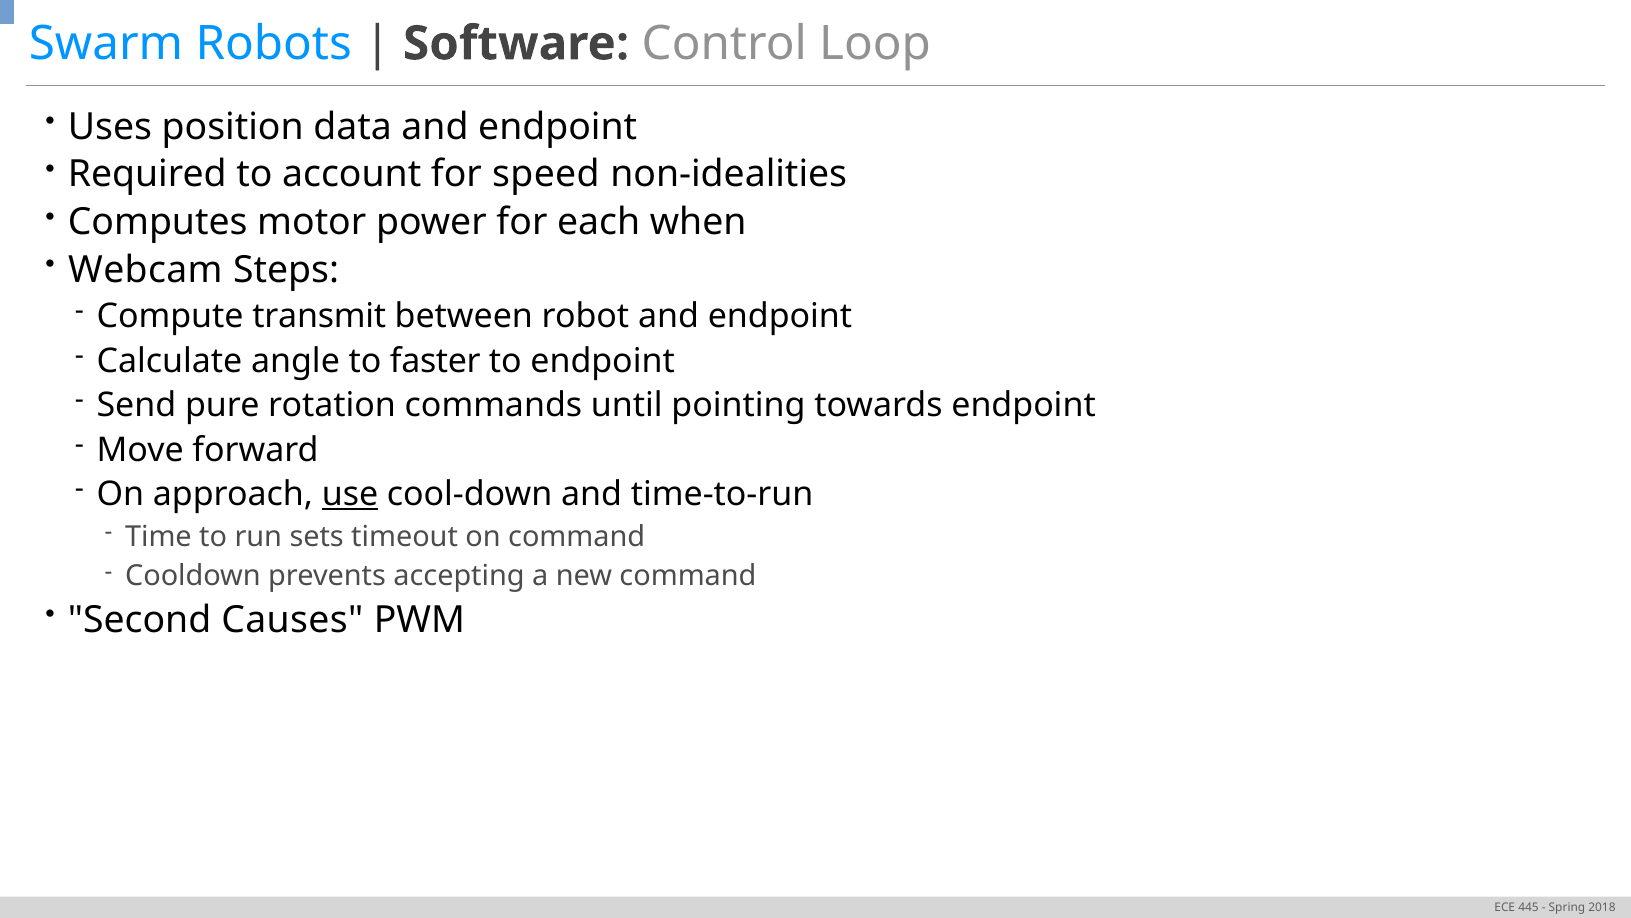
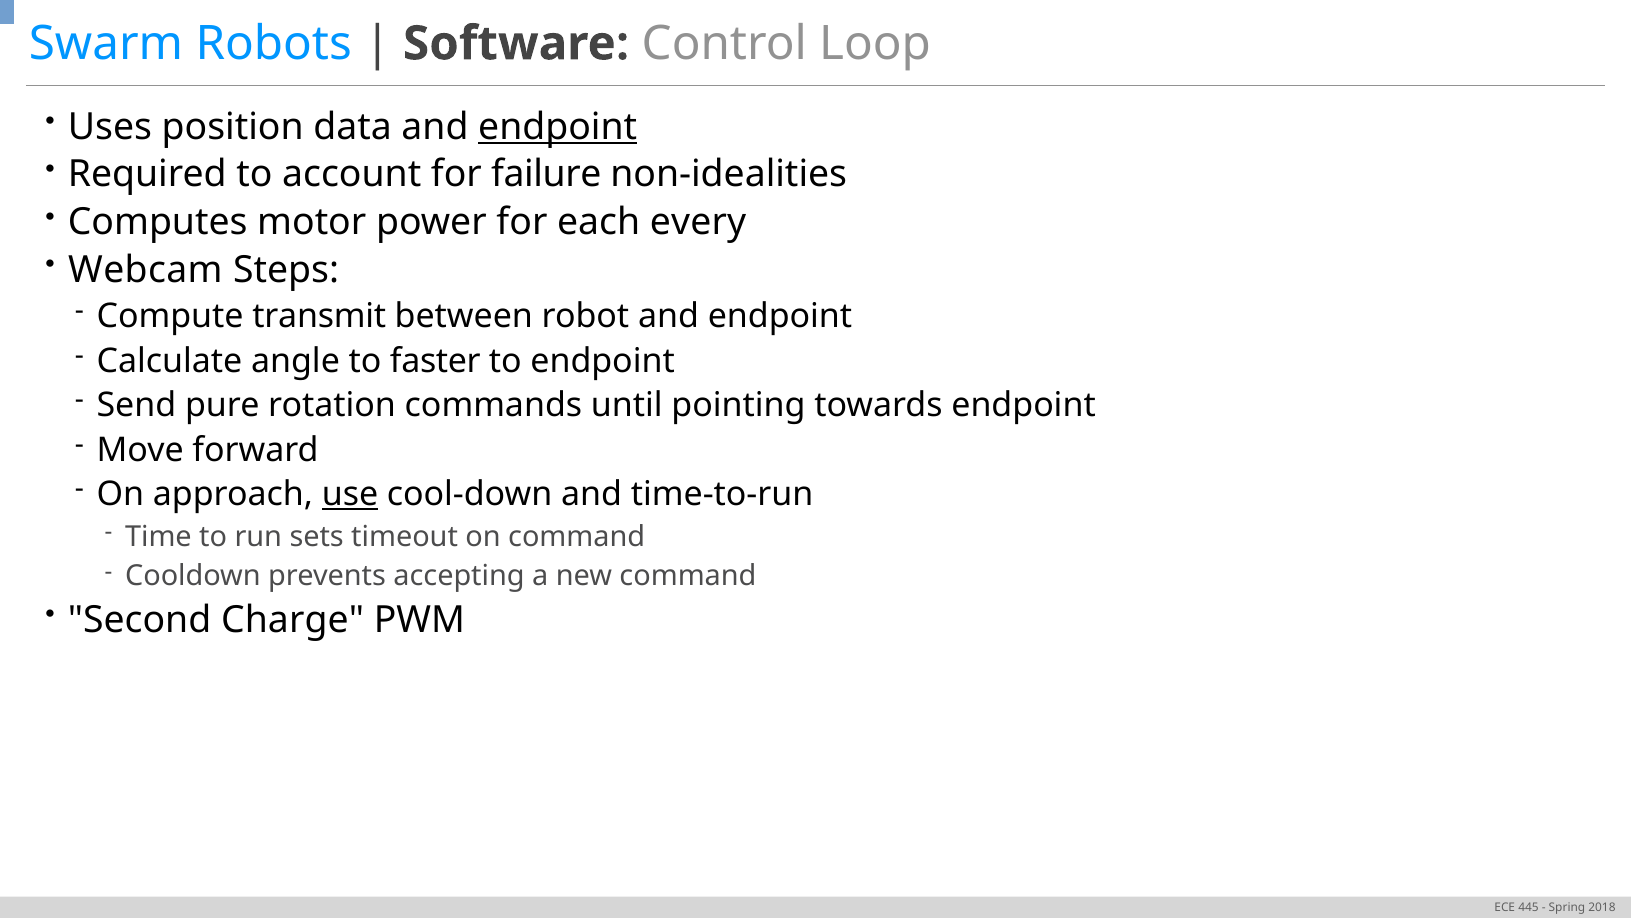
endpoint underline: none -> present (558, 127)
speed: speed -> failure (546, 174)
when: when -> every (698, 222)
Causes: Causes -> Charge (293, 619)
